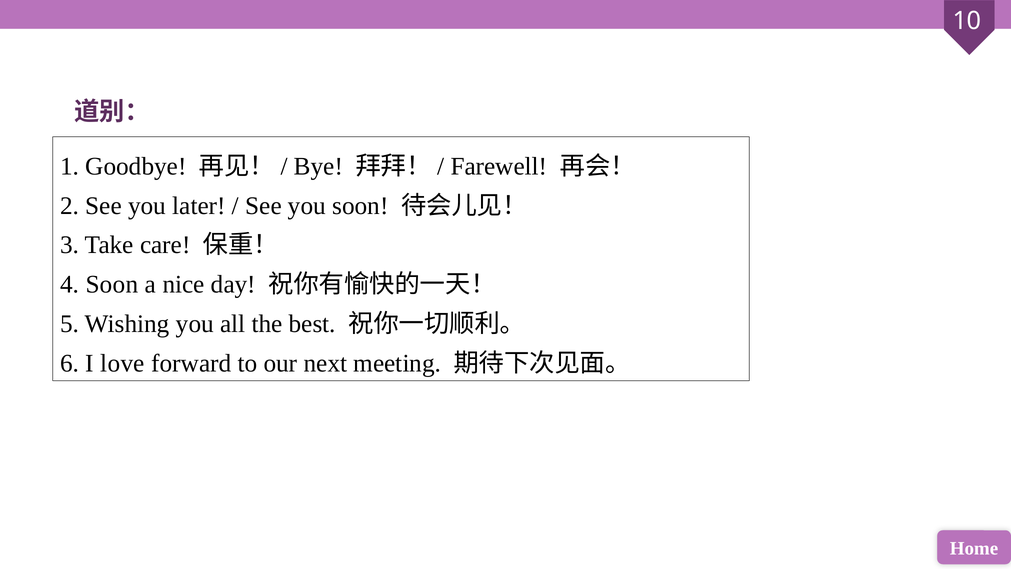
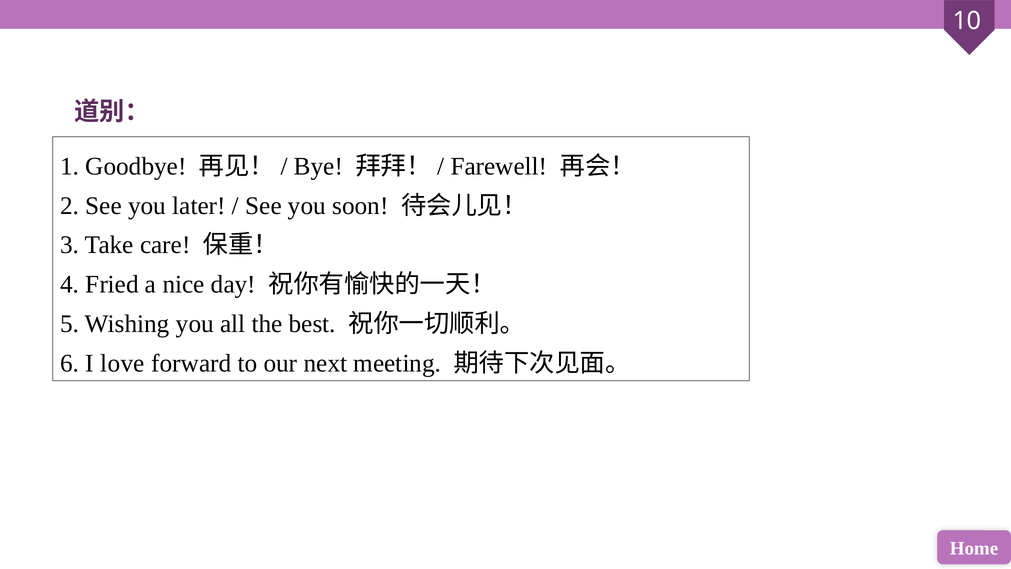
4 Soon: Soon -> Fried (112, 284)
